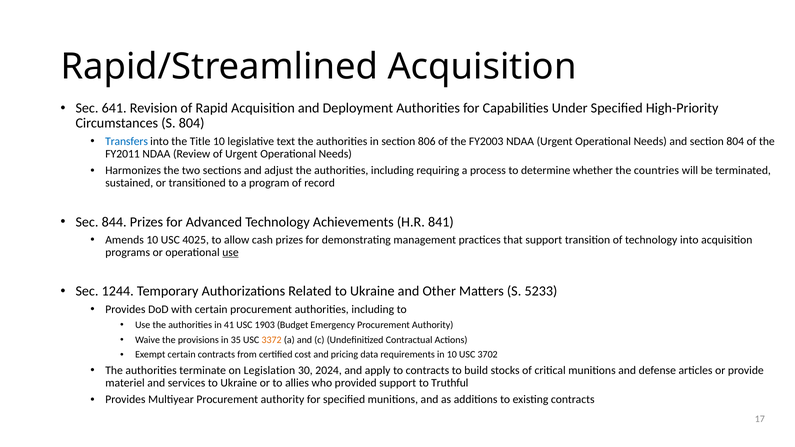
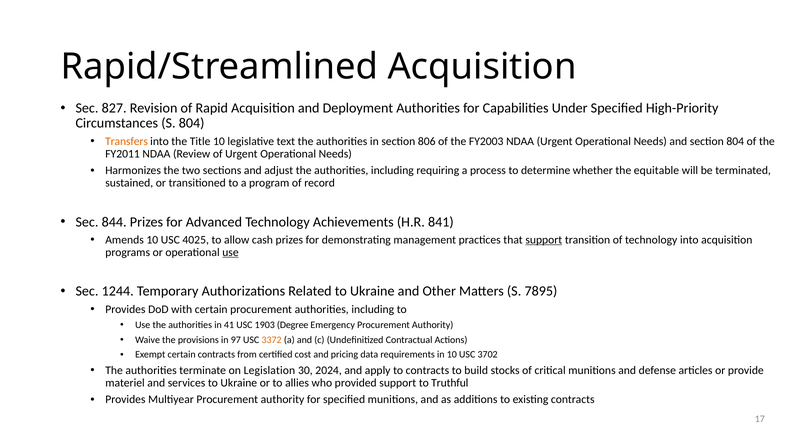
641: 641 -> 827 (114, 108)
Transfers colour: blue -> orange (127, 141)
countries: countries -> equitable (656, 171)
support underline: none -> present (544, 240)
5233: 5233 -> 7895 (541, 291)
Budget: Budget -> Degree (293, 325)
35: 35 -> 97 (236, 340)
